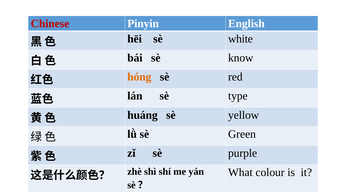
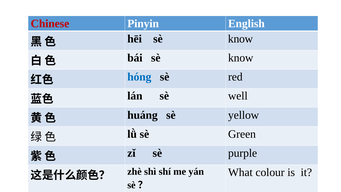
hēi sè white: white -> know (240, 39)
hóng colour: orange -> blue (139, 77)
type: type -> well (238, 96)
